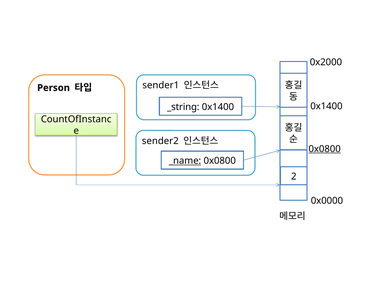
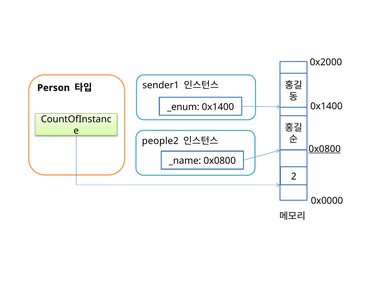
_string: _string -> _enum (183, 107)
sender2: sender2 -> people2 (160, 141)
_name underline: present -> none (185, 161)
